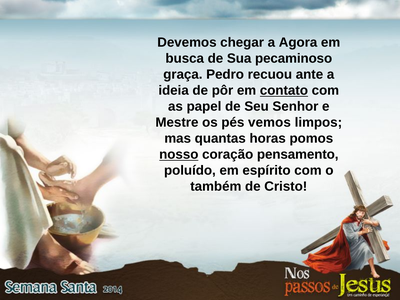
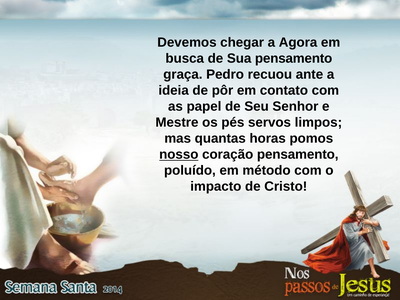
Sua pecaminoso: pecaminoso -> pensamento (294, 59)
contato underline: present -> none (284, 91)
vemos: vemos -> servos (270, 123)
espírito: espírito -> método (267, 171)
também: também -> impacto (216, 187)
